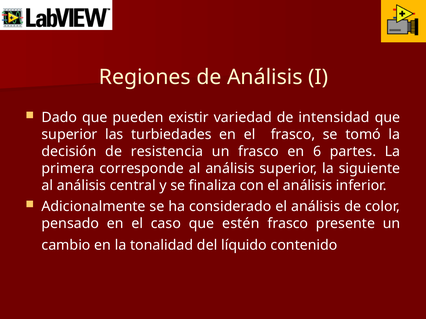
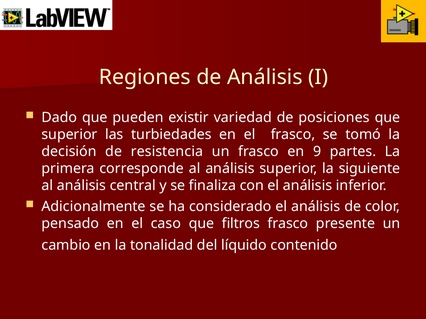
intensidad: intensidad -> posiciones (334, 118)
6: 6 -> 9 (317, 152)
estén: estén -> filtros (241, 224)
